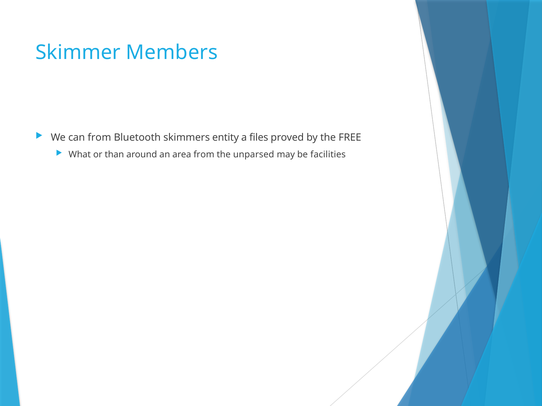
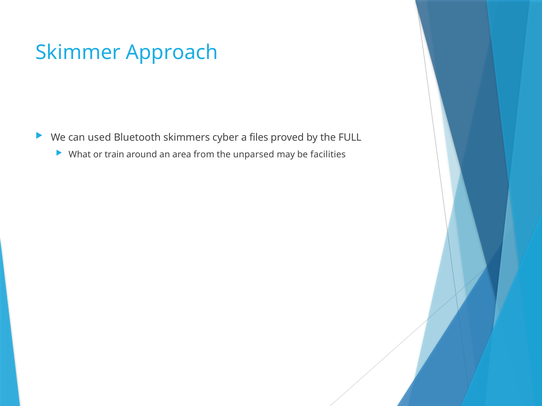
Members: Members -> Approach (172, 52)
can from: from -> used (99, 138)
entity: entity -> cyber (226, 138)
FREE: FREE -> FULL (350, 138)
than: than -> train (114, 155)
